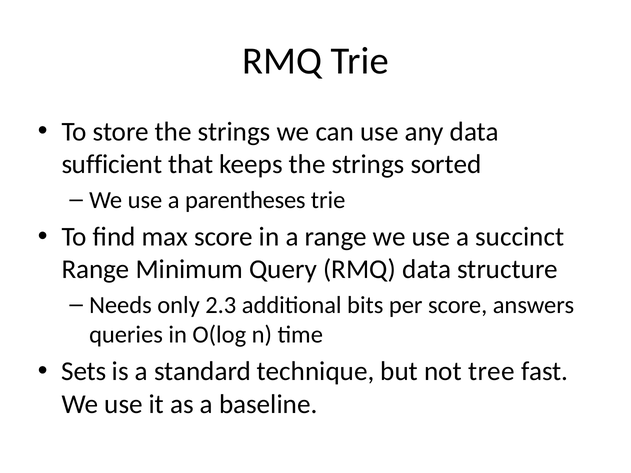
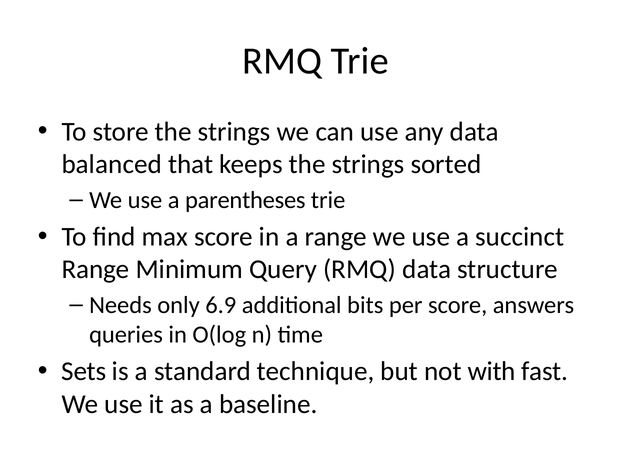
sufficient: sufficient -> balanced (112, 164)
2.3: 2.3 -> 6.9 (221, 305)
tree: tree -> with (492, 372)
